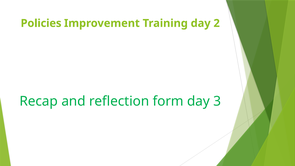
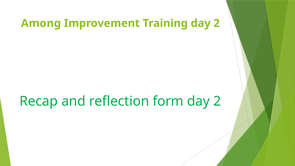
Policies: Policies -> Among (41, 23)
3: 3 -> 2 (217, 101)
